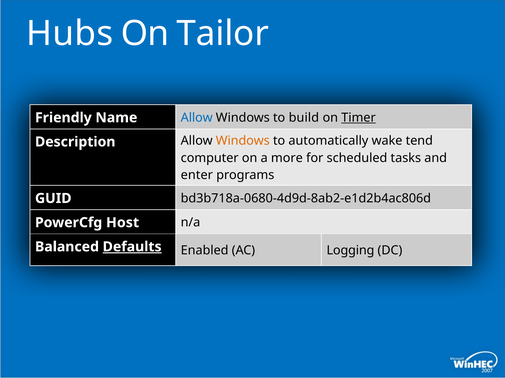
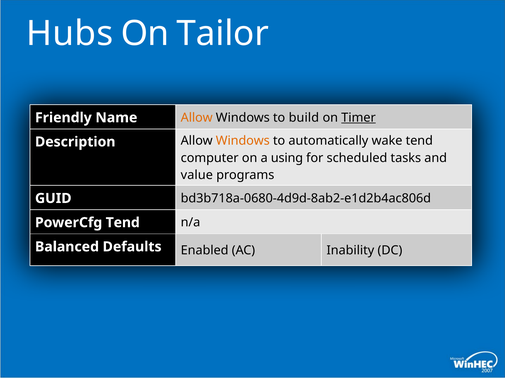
Allow colour: blue -> orange (197, 118)
more: more -> using (287, 158)
enter: enter -> value (197, 175)
PowerCfg Host: Host -> Tend (123, 223)
Defaults underline: present -> none (132, 247)
Logging: Logging -> Inability (350, 251)
